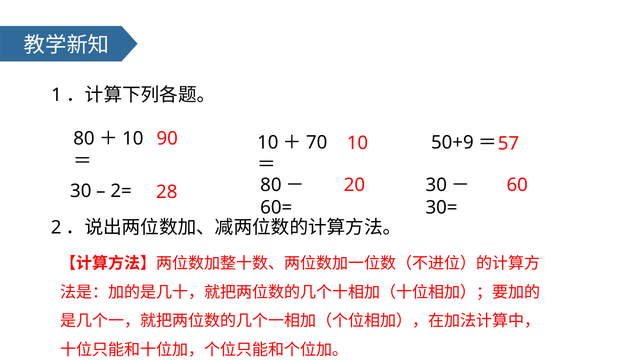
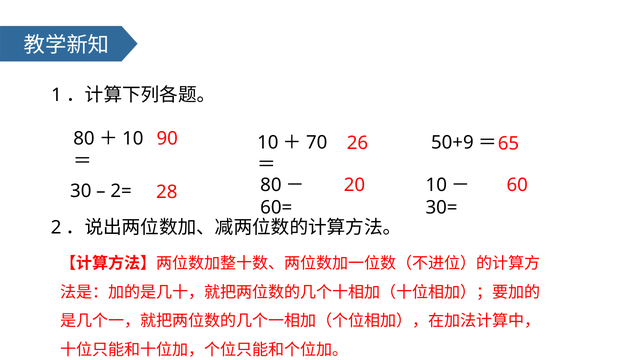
90 10: 10 -> 26 (357, 143)
57: 57 -> 65 (509, 143)
20 30: 30 -> 10 (436, 185)
